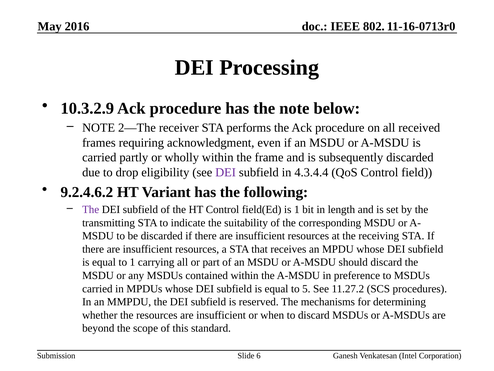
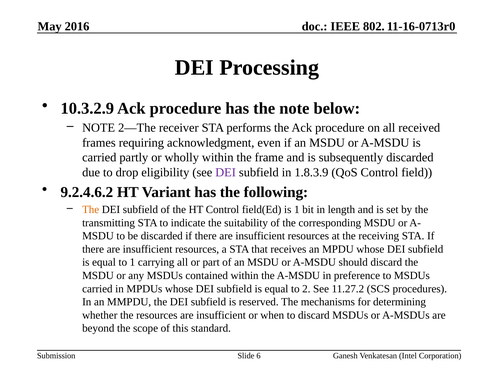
4.3.4.4: 4.3.4.4 -> 1.8.3.9 (311, 172)
The colour: purple -> orange (91, 209)
5: 5 -> 2 (306, 288)
